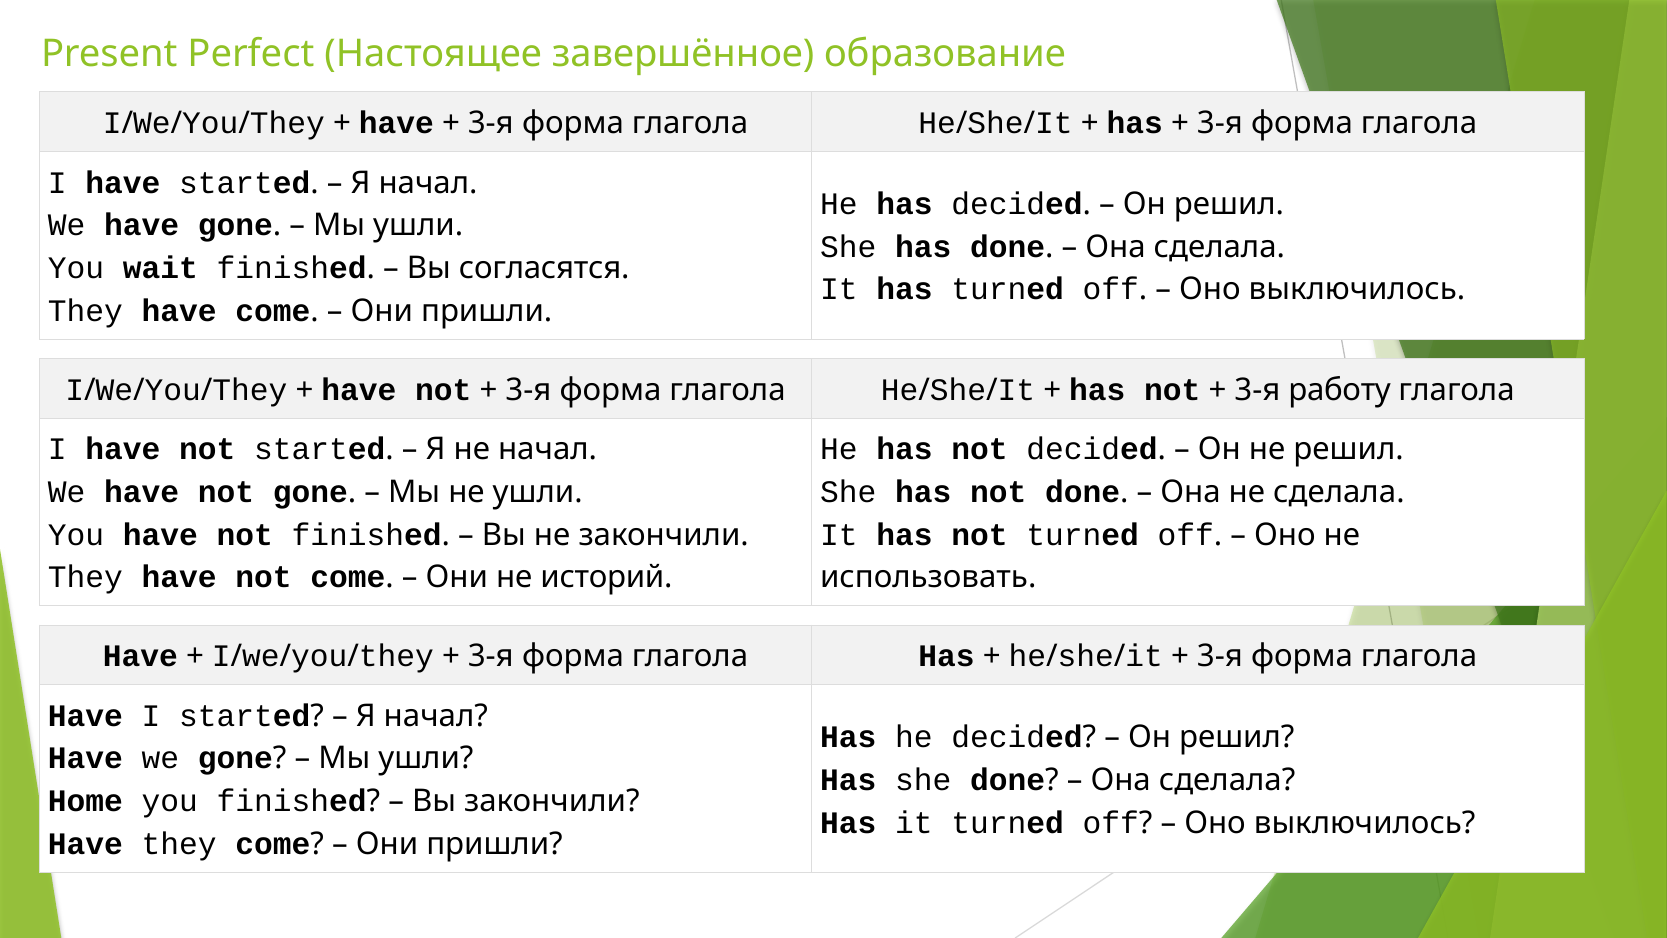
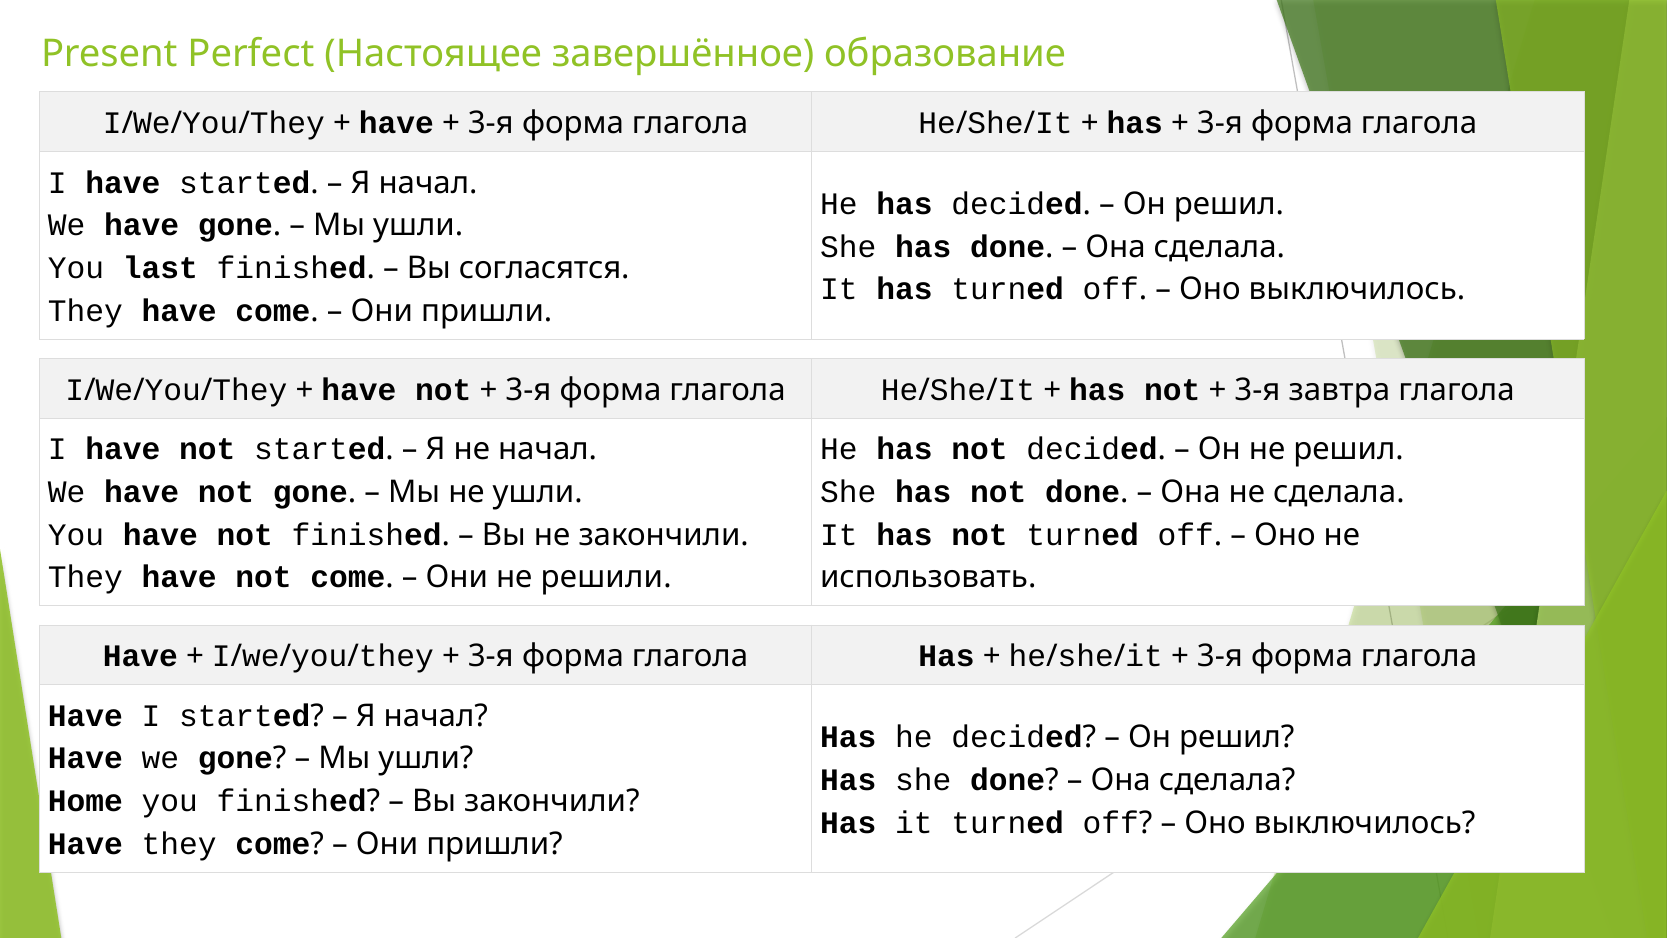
wait: wait -> last (160, 268)
работу: работу -> завтра (1339, 390)
историй: историй -> решили (606, 577)
